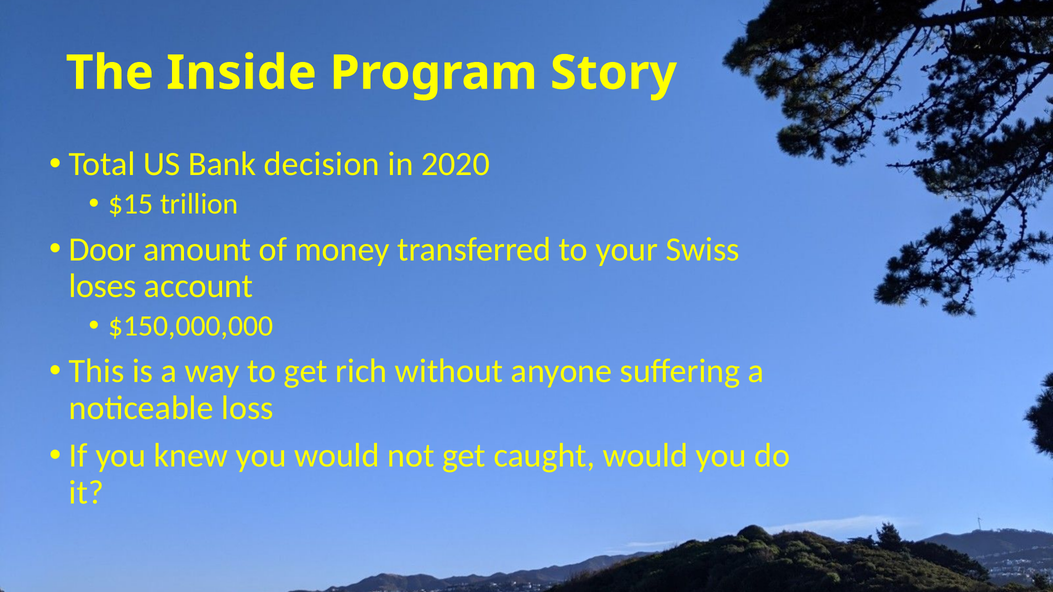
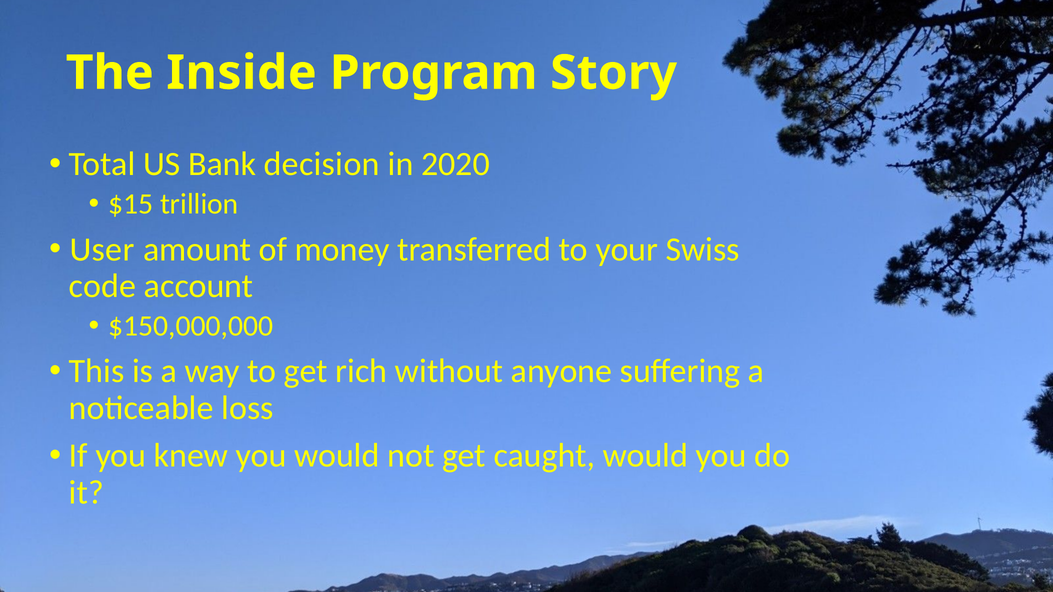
Door: Door -> User (102, 249)
loses: loses -> code (103, 286)
